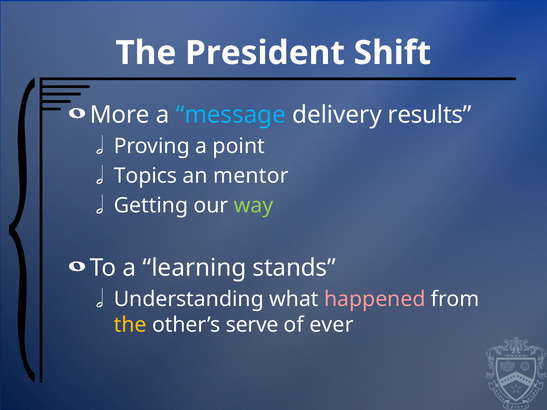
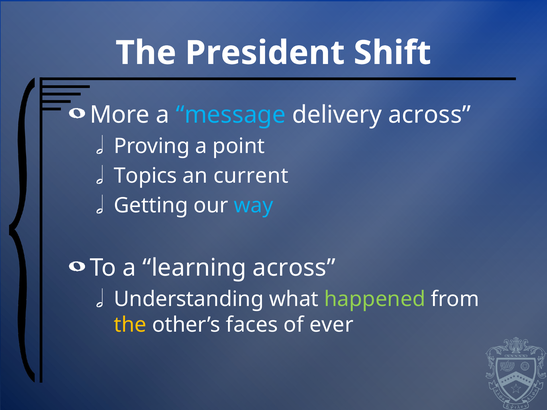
delivery results: results -> across (429, 115)
mentor: mentor -> current (251, 176)
way colour: light green -> light blue (254, 206)
learning stands: stands -> across (294, 268)
happened colour: pink -> light green (375, 299)
serve: serve -> faces (252, 325)
